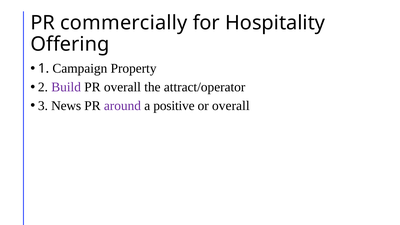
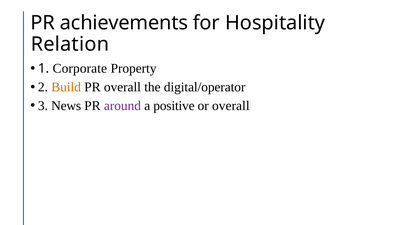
commercially: commercially -> achievements (124, 23)
Offering: Offering -> Relation (70, 44)
Campaign: Campaign -> Corporate (80, 69)
Build colour: purple -> orange (66, 87)
attract/operator: attract/operator -> digital/operator (205, 87)
